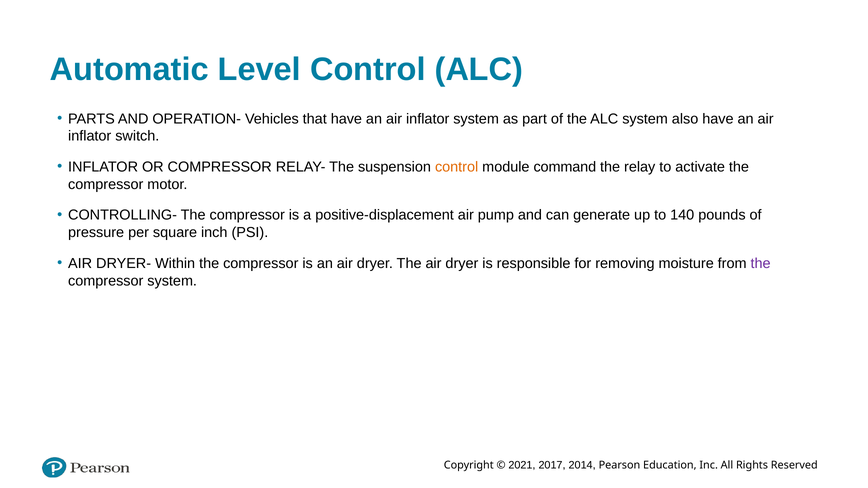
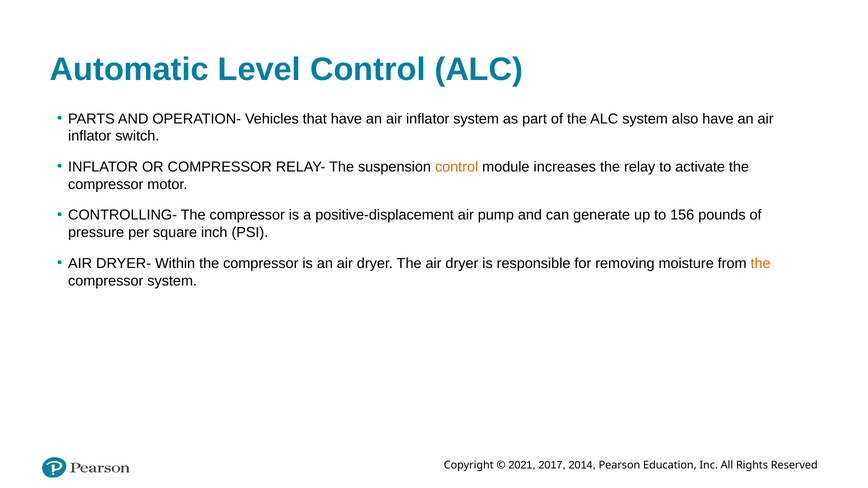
command: command -> increases (565, 167)
140: 140 -> 156 (682, 215)
the colour: purple -> orange (761, 264)
